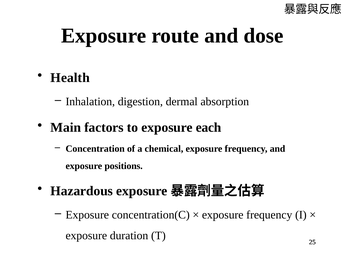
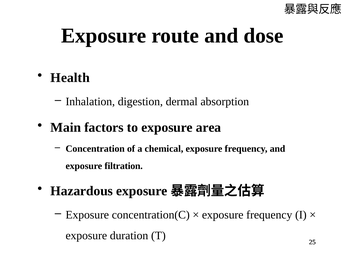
each: each -> area (209, 127)
positions: positions -> filtration (124, 166)
